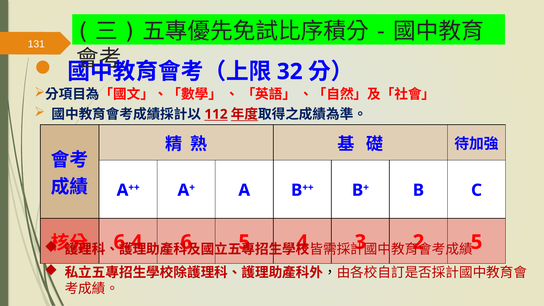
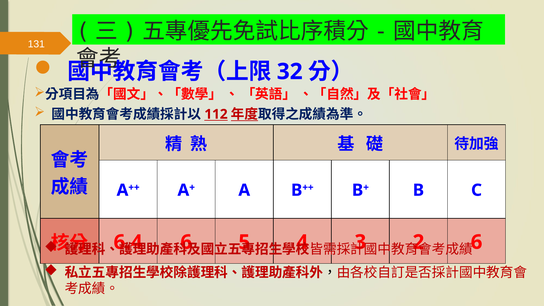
5: 5 -> 6 (477, 242)
